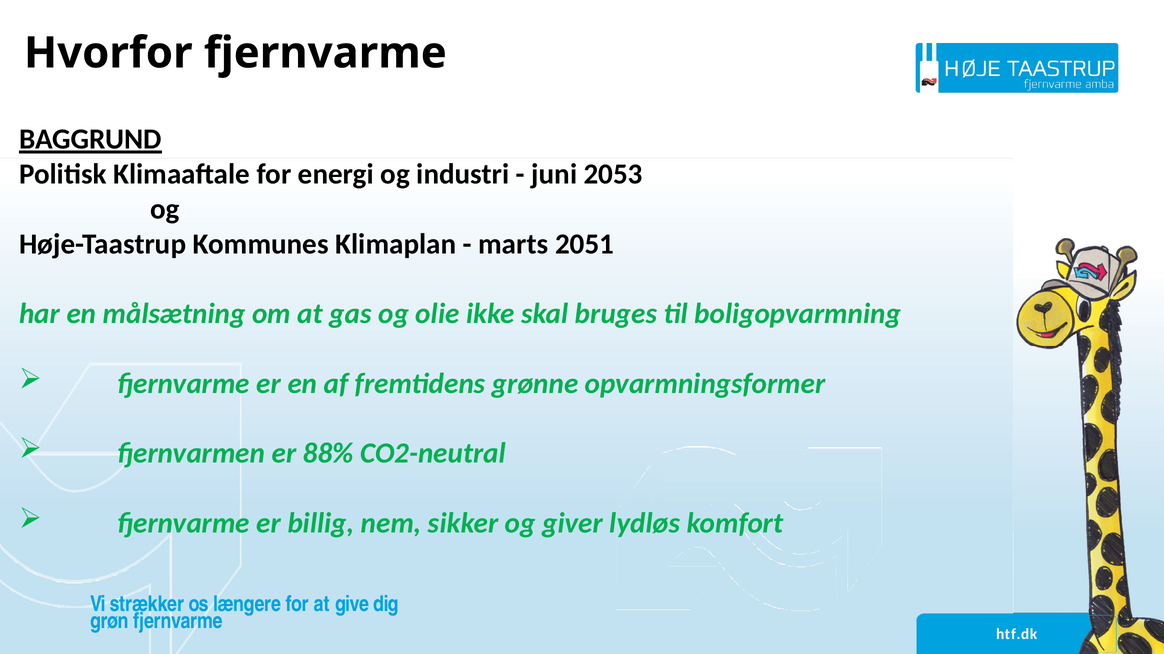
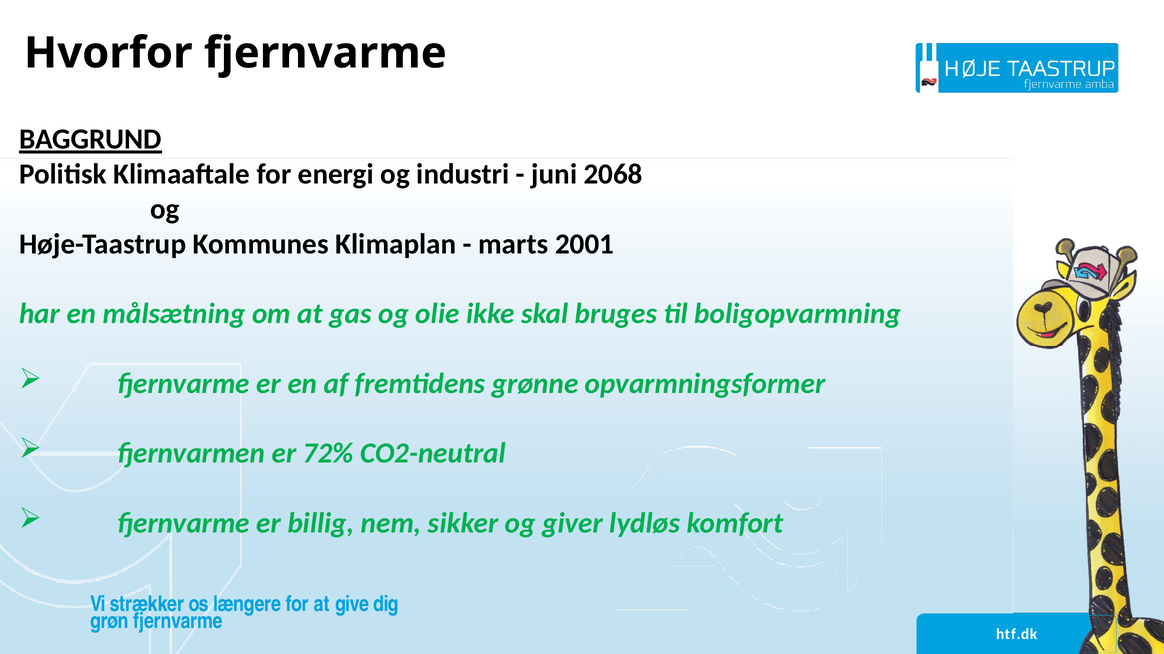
2053: 2053 -> 2068 (613, 174)
2051: 2051 -> 2001 (585, 244)
88%: 88% -> 72% (328, 454)
